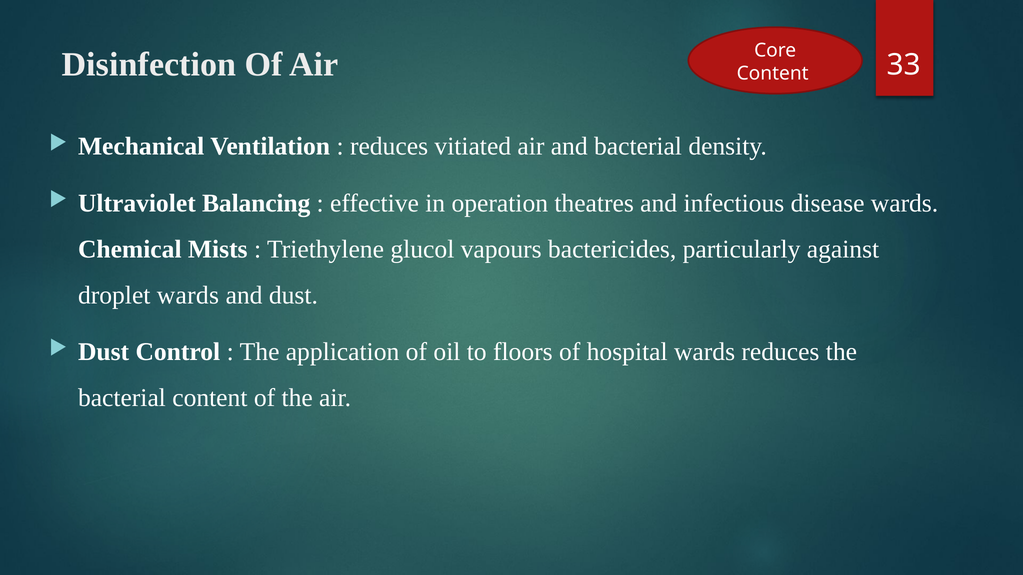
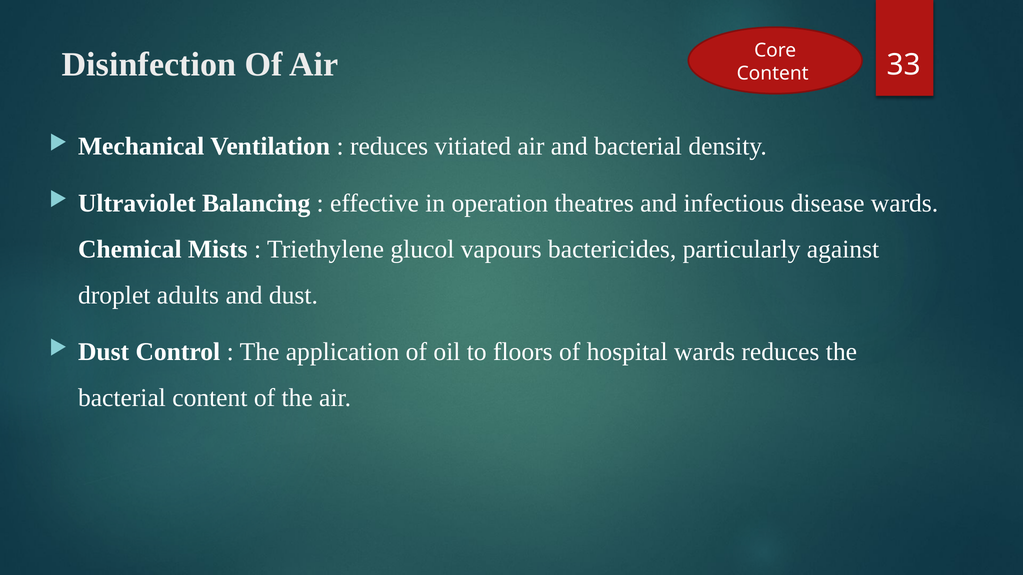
droplet wards: wards -> adults (188, 295)
